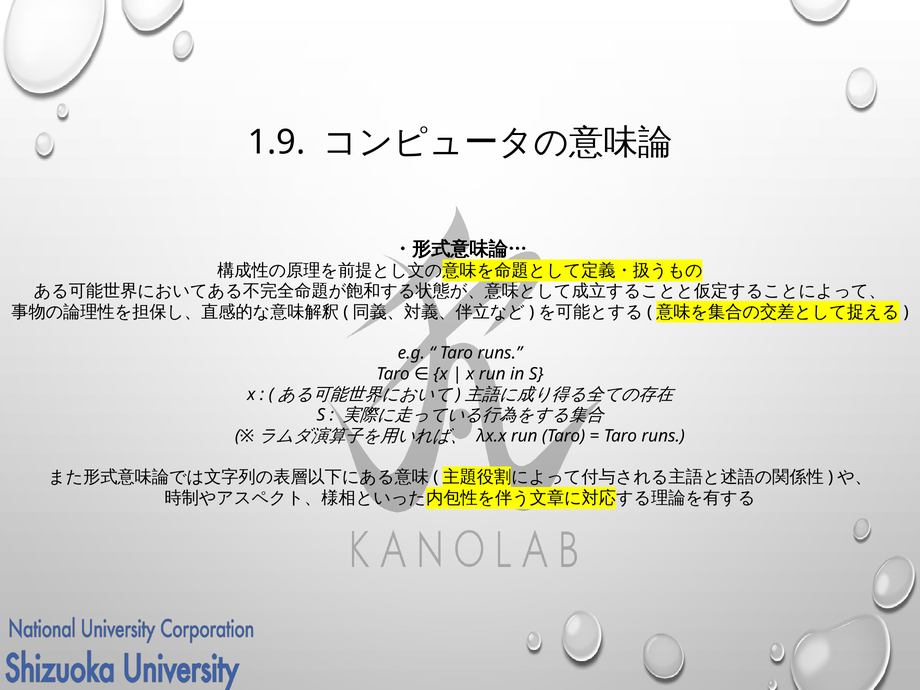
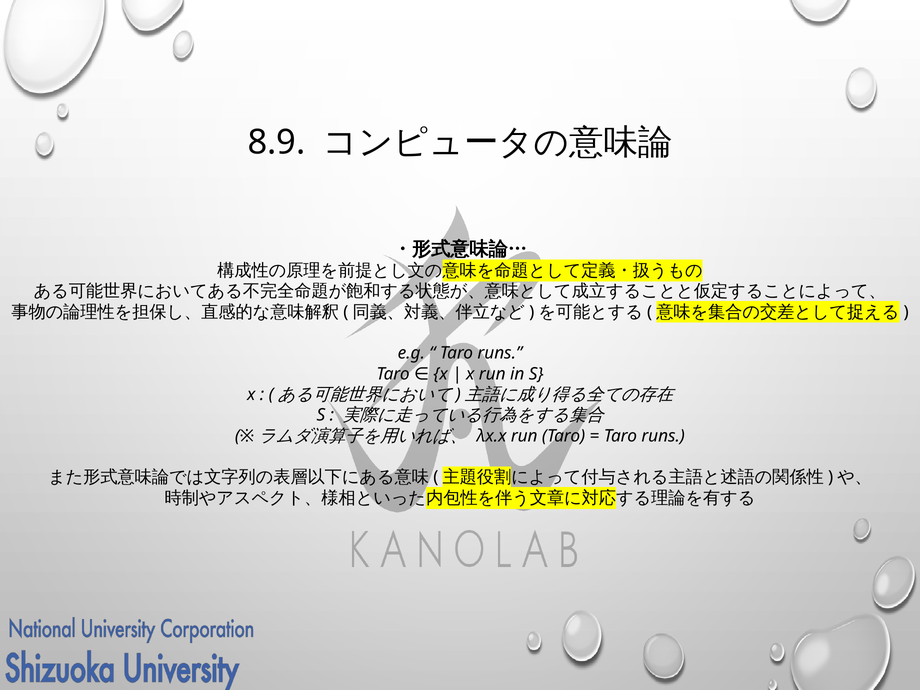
1.9: 1.9 -> 8.9 (277, 142)
